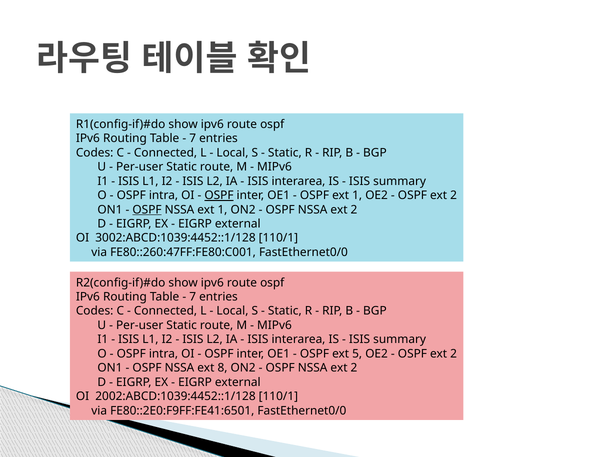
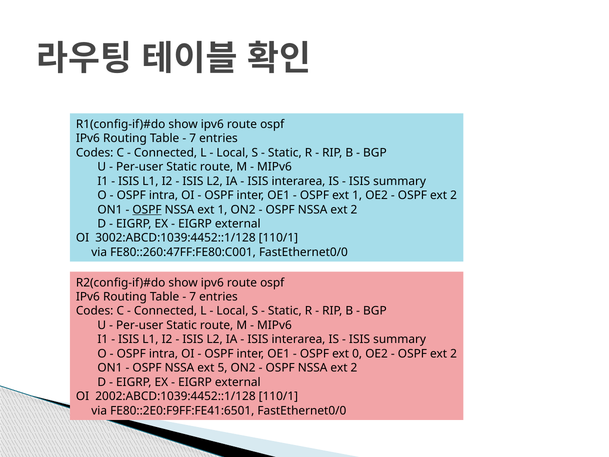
OSPF underline: present -> none (219, 195)
5: 5 -> 0 (357, 354)
8: 8 -> 5 (222, 368)
